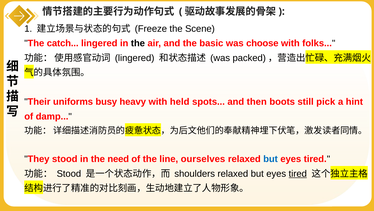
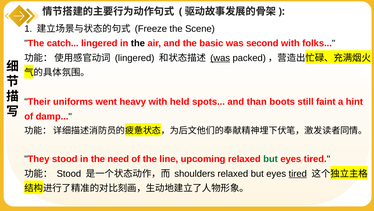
choose: choose -> second (262, 43)
was underline: none -> present (220, 58)
busy: busy -> went (106, 102)
then: then -> than (257, 102)
pick: pick -> faint (326, 102)
ourselves: ourselves -> upcoming (203, 159)
but colour: blue -> green (271, 159)
